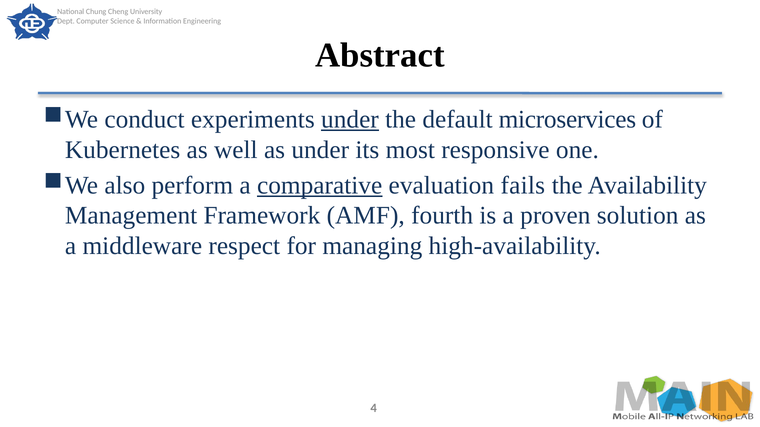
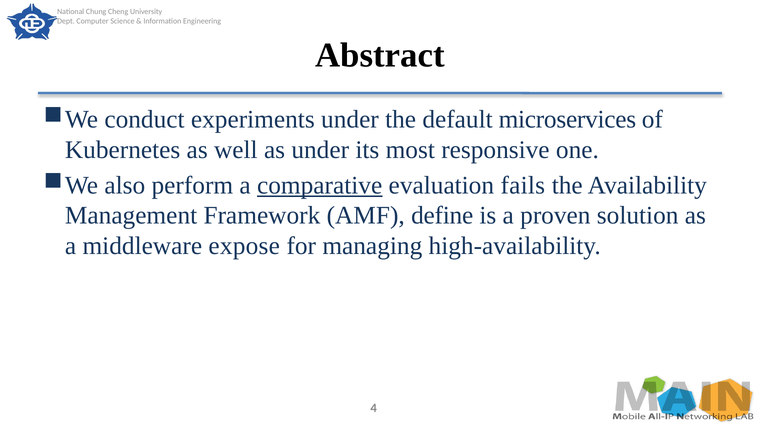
under underline: present -> none (350, 120)
fourth: fourth -> define (442, 216)
respect: respect -> expose (244, 246)
